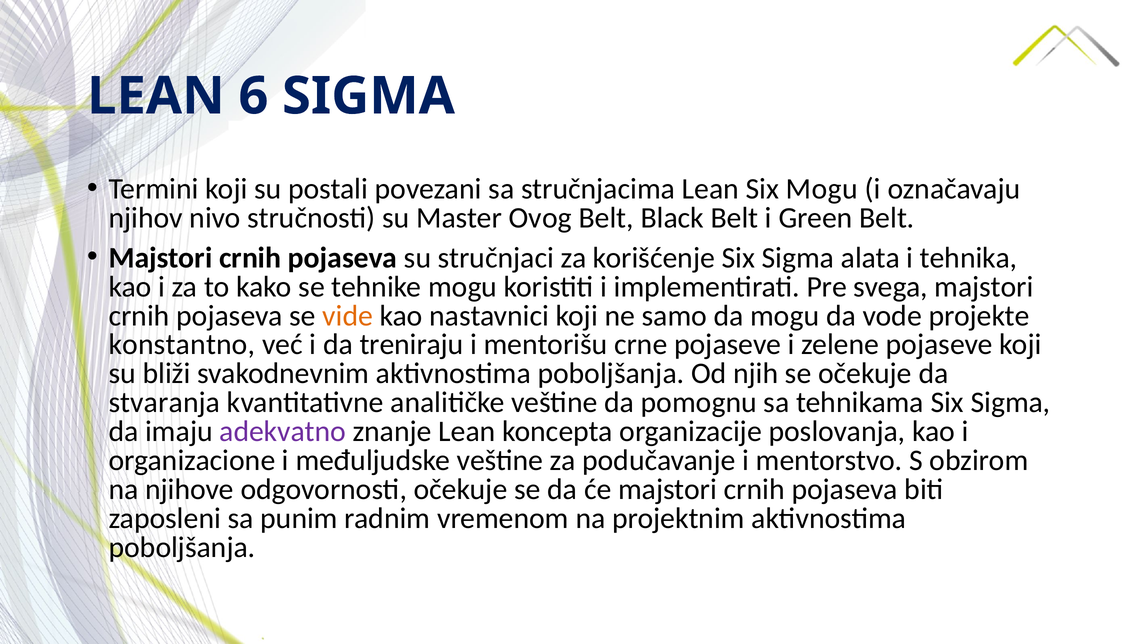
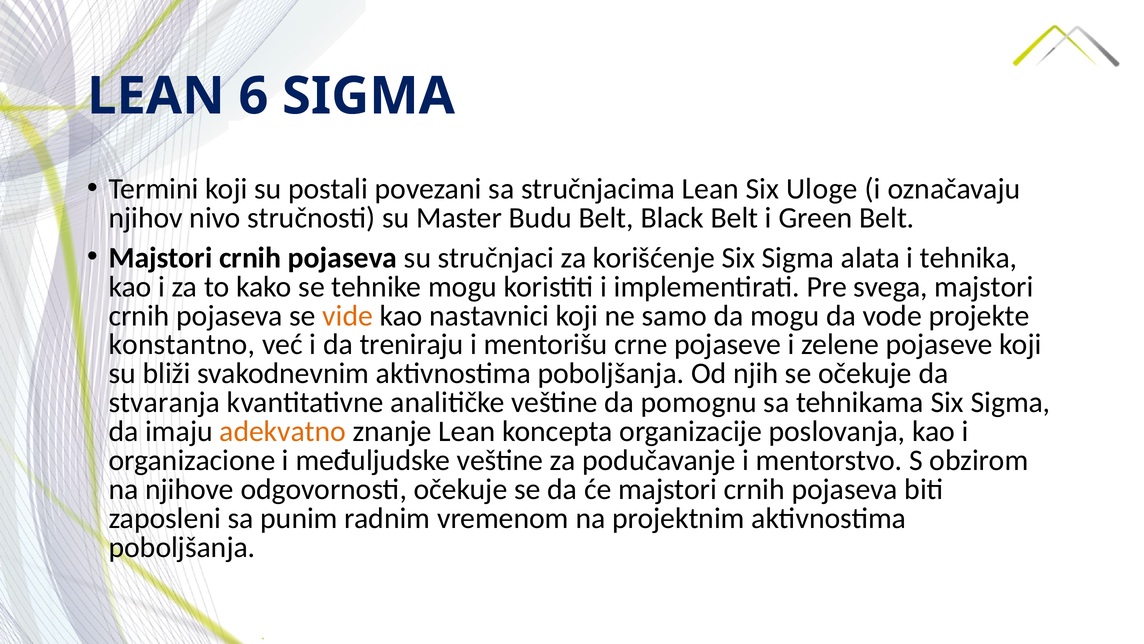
Six Mogu: Mogu -> Uloge (822, 189)
Ovog: Ovog -> Budu (540, 218)
adekvatno colour: purple -> orange (283, 431)
